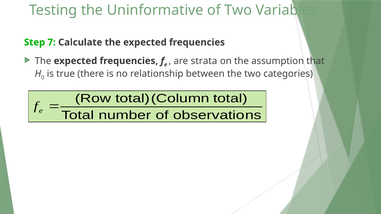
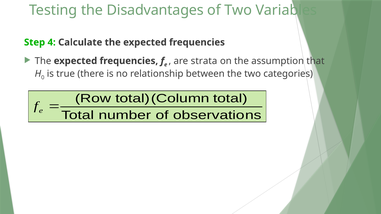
Uninformative: Uninformative -> Disadvantages (155, 10)
7: 7 -> 4 (52, 42)
